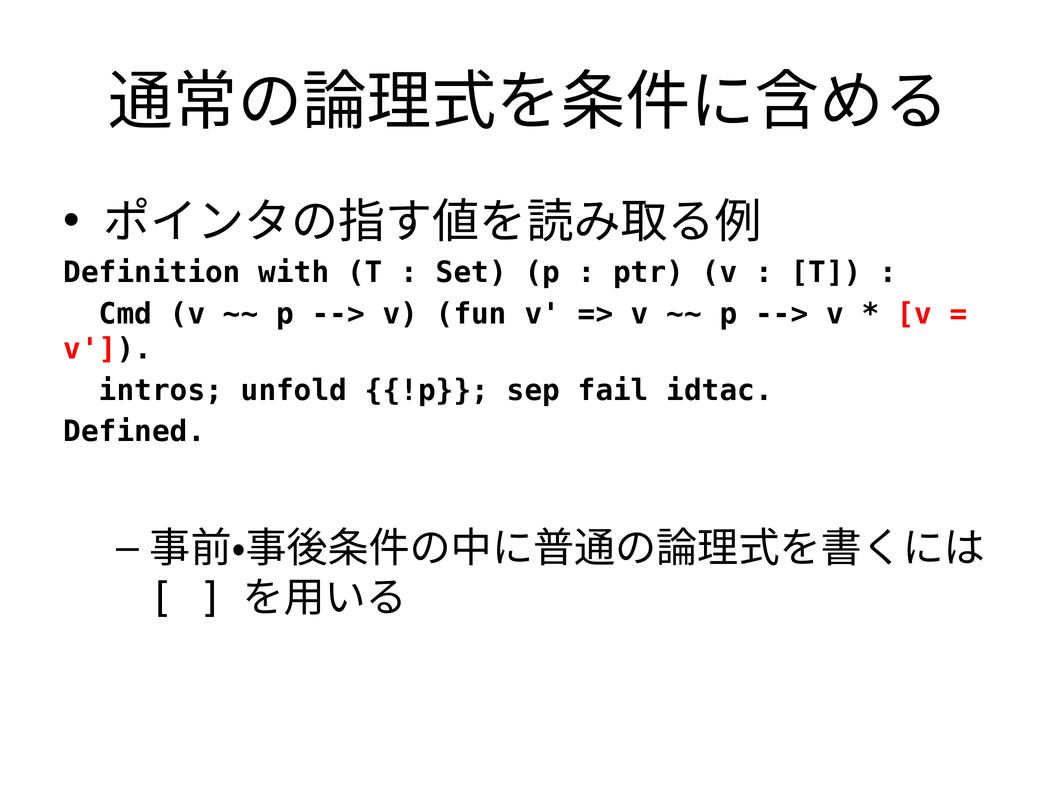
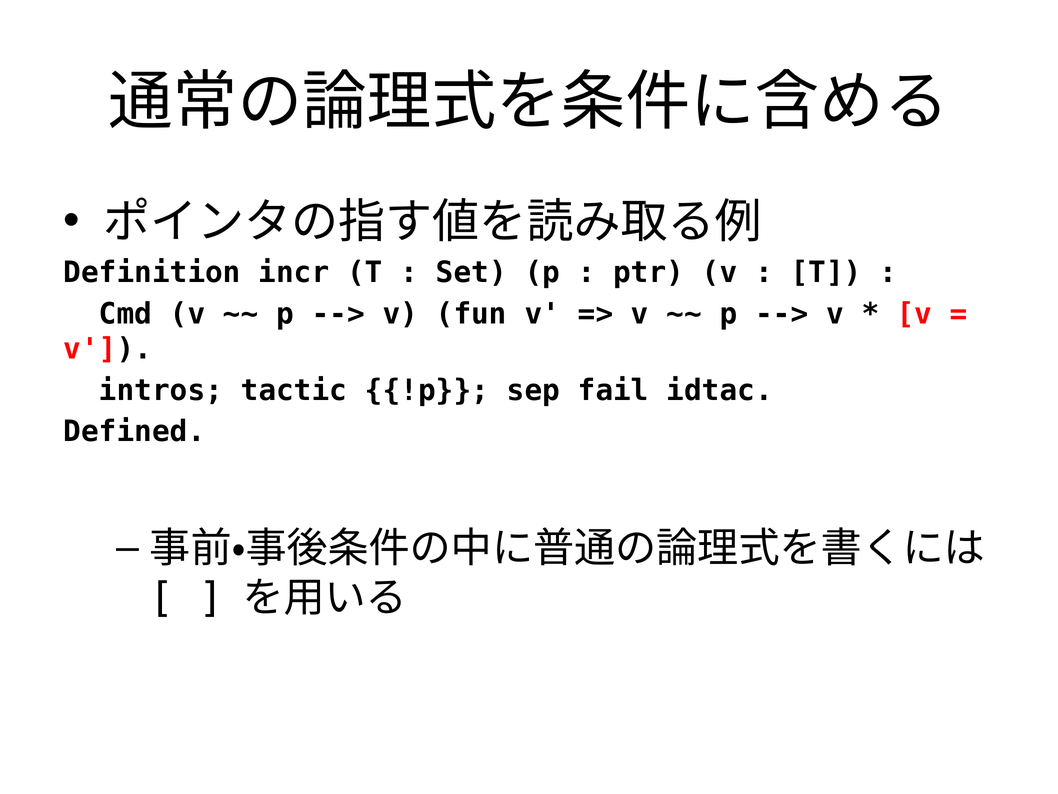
with: with -> incr (294, 272)
unfold: unfold -> tactic (294, 390)
